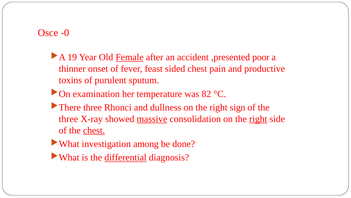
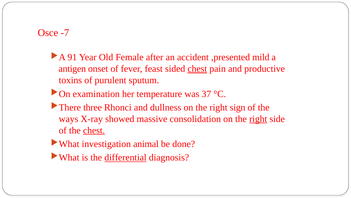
-0: -0 -> -7 (65, 33)
19: 19 -> 91 (72, 57)
Female underline: present -> none (130, 57)
poor: poor -> mild (261, 57)
thinner: thinner -> antigen (72, 69)
chest underline: none -> present (197, 69)
82: 82 -> 37 (206, 94)
three: three -> ways (69, 119)
massive underline: present -> none (152, 119)
among: among -> animal (146, 144)
